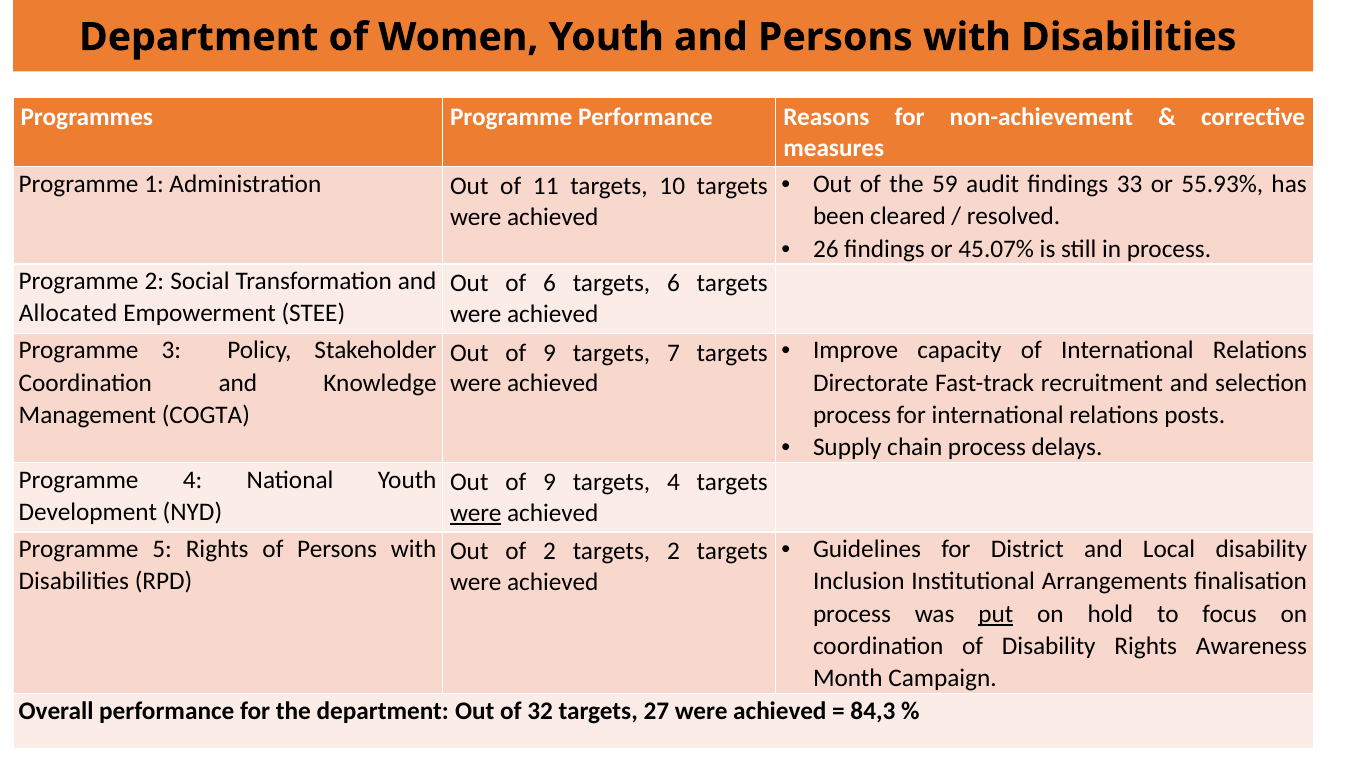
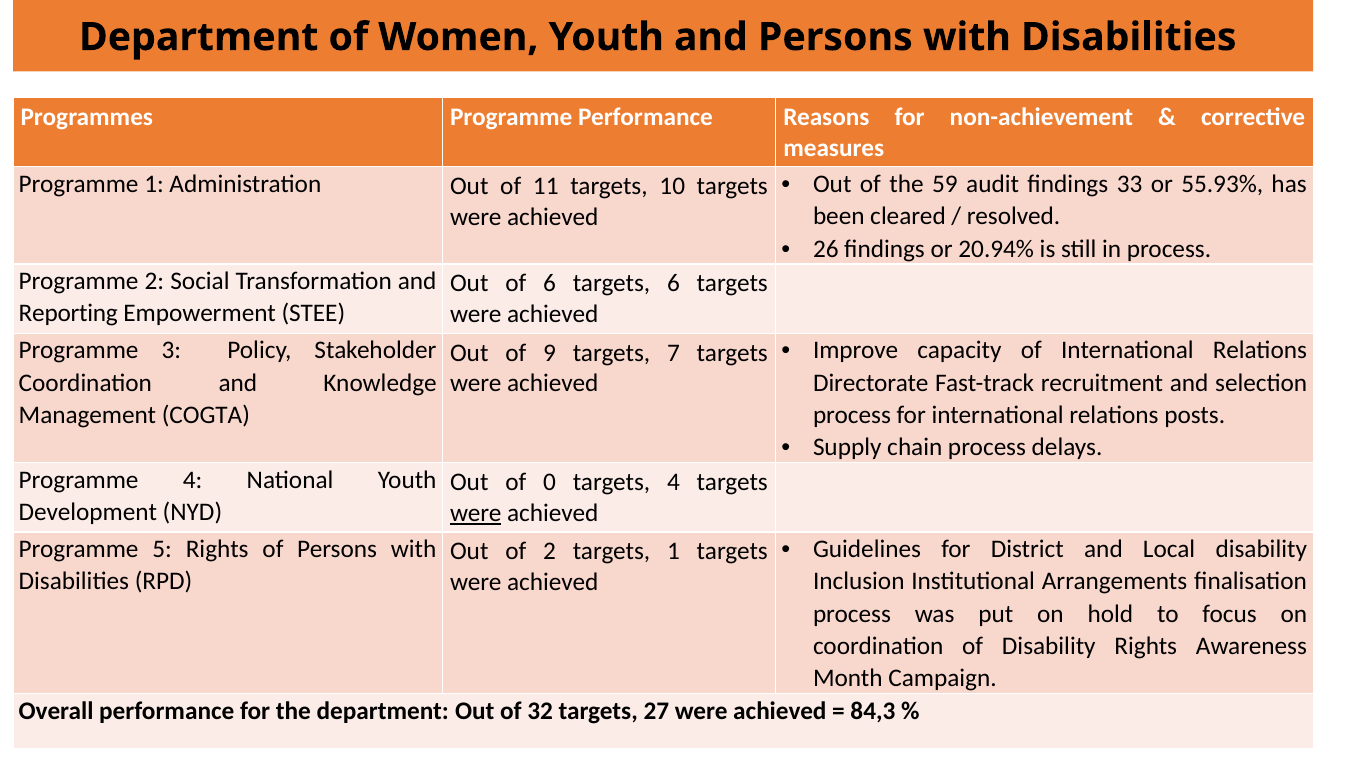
45.07%: 45.07% -> 20.94% (996, 249)
Allocated: Allocated -> Reporting (68, 314)
9: 9 -> 0 (550, 482)
targets 2: 2 -> 1 (673, 552)
put underline: present -> none (996, 614)
